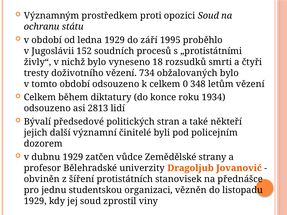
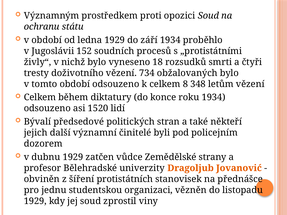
září 1995: 1995 -> 1934 (170, 40)
0: 0 -> 8 (185, 84)
2813: 2813 -> 1520 (98, 108)
